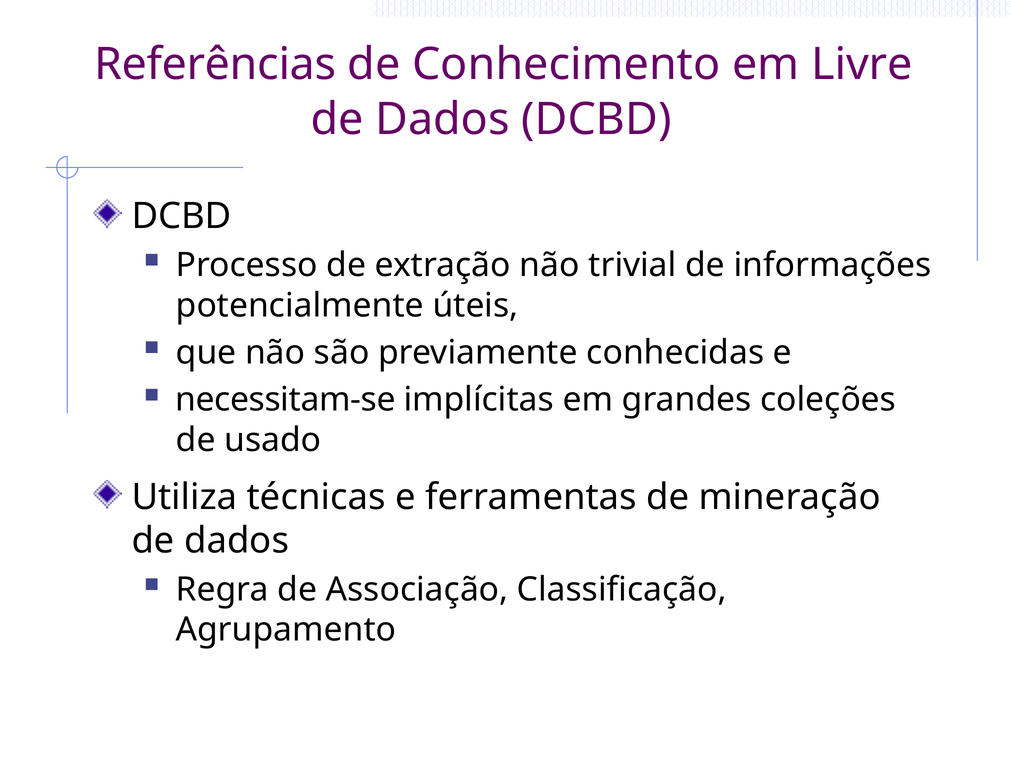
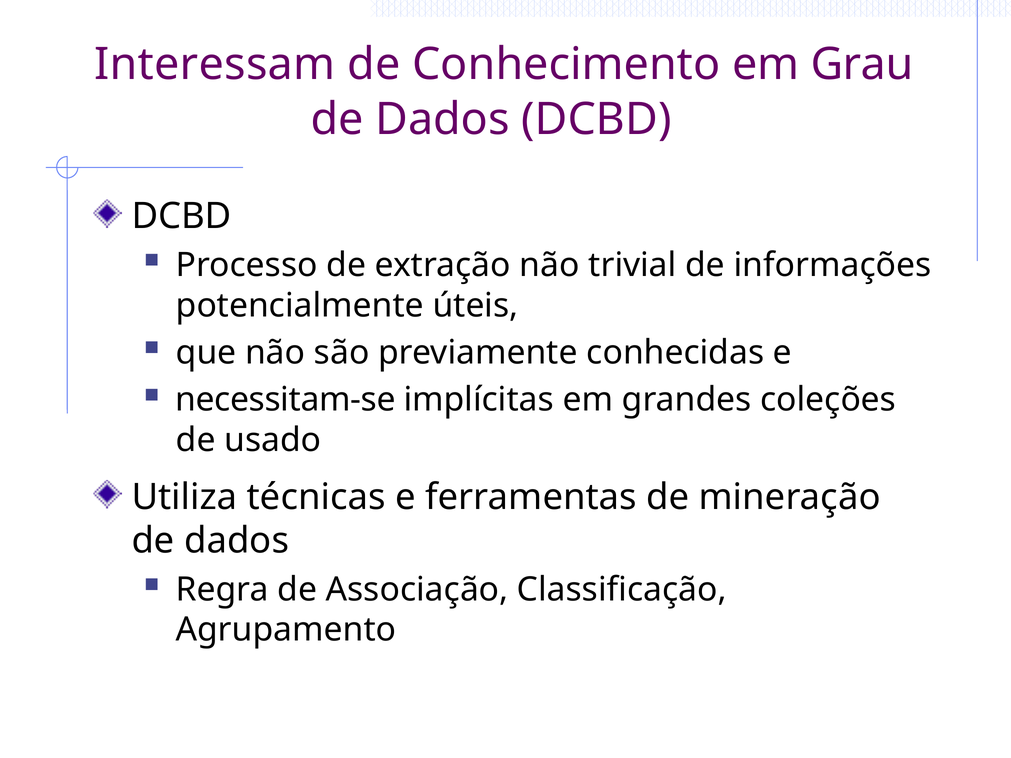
Referências: Referências -> Interessam (215, 64)
Livre: Livre -> Grau (862, 64)
